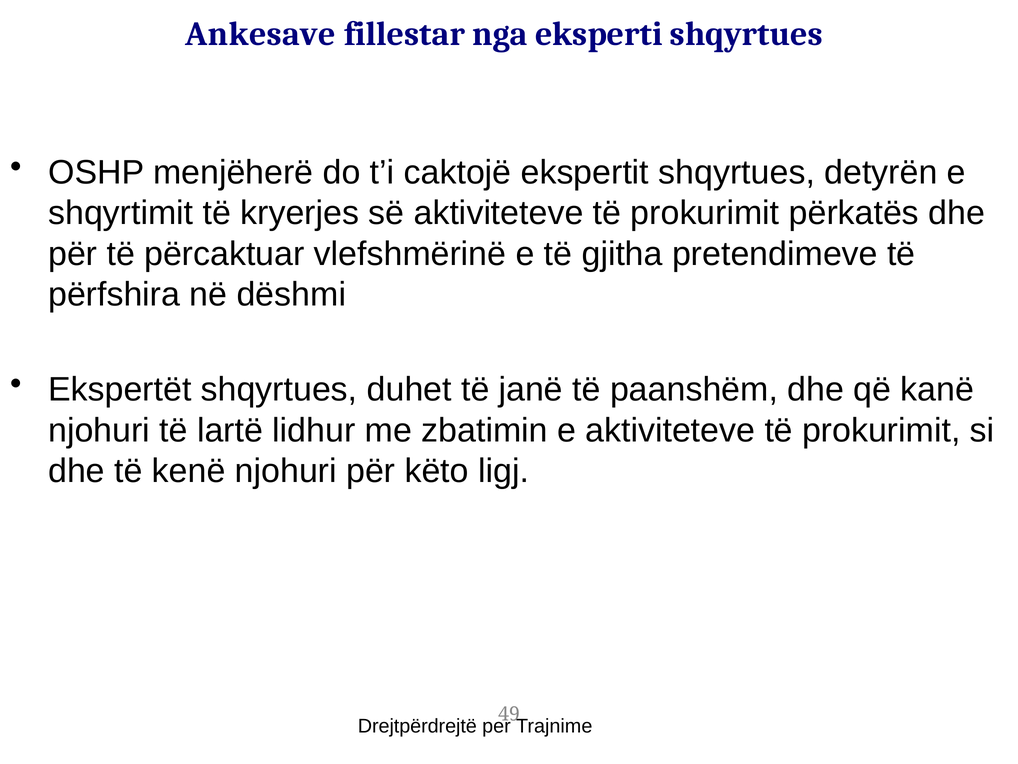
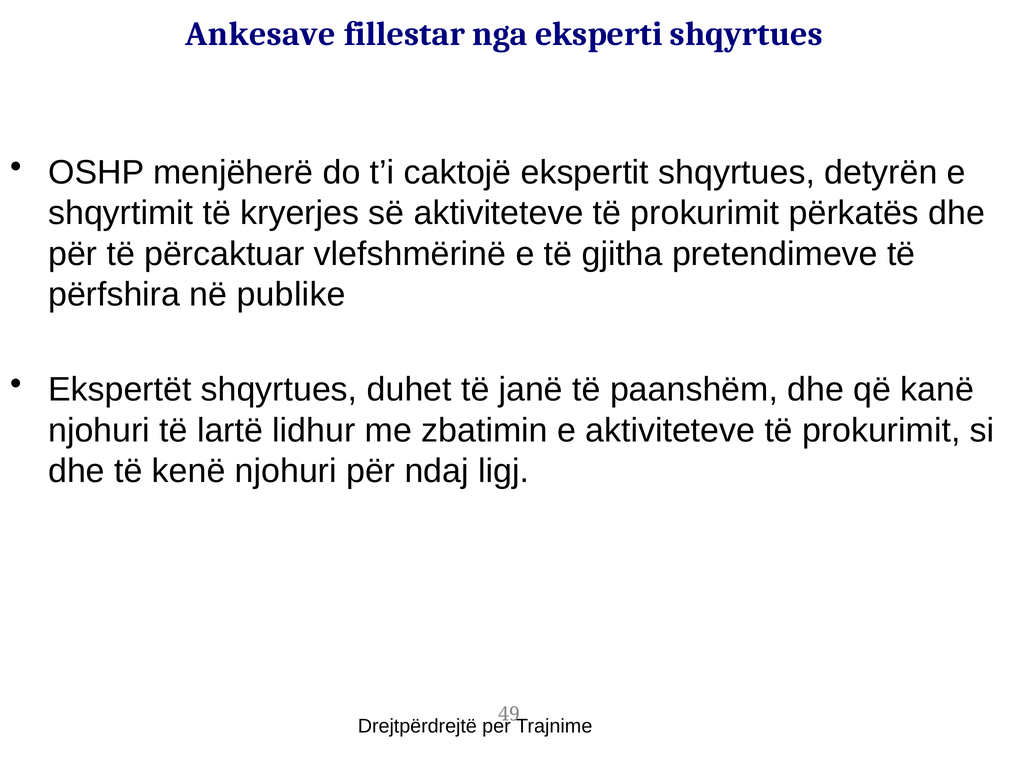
dëshmi: dëshmi -> publike (291, 294)
këto: këto -> ndaj (437, 471)
